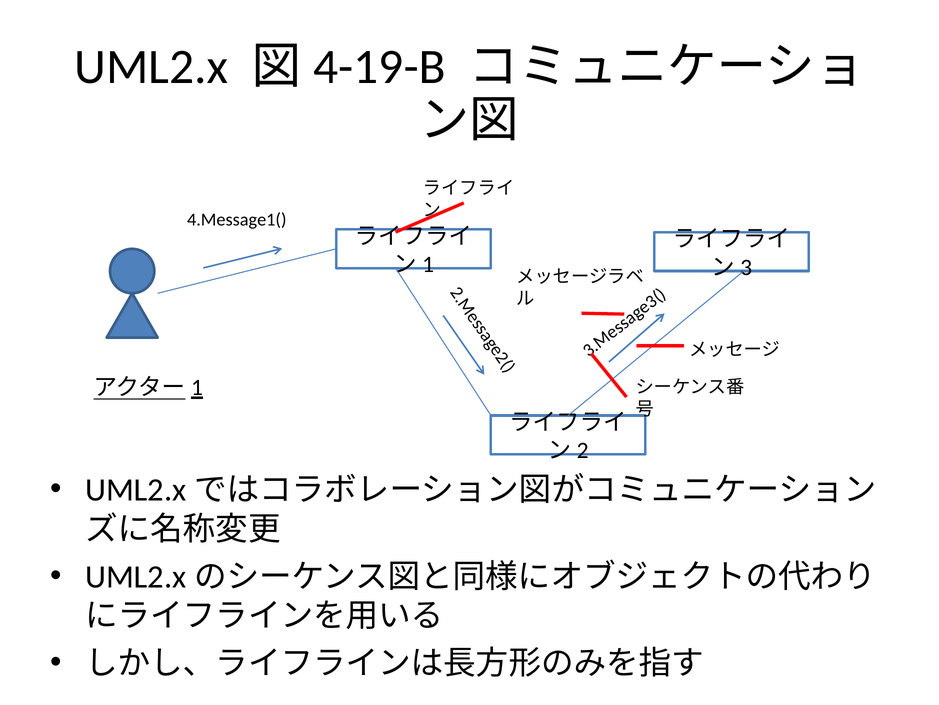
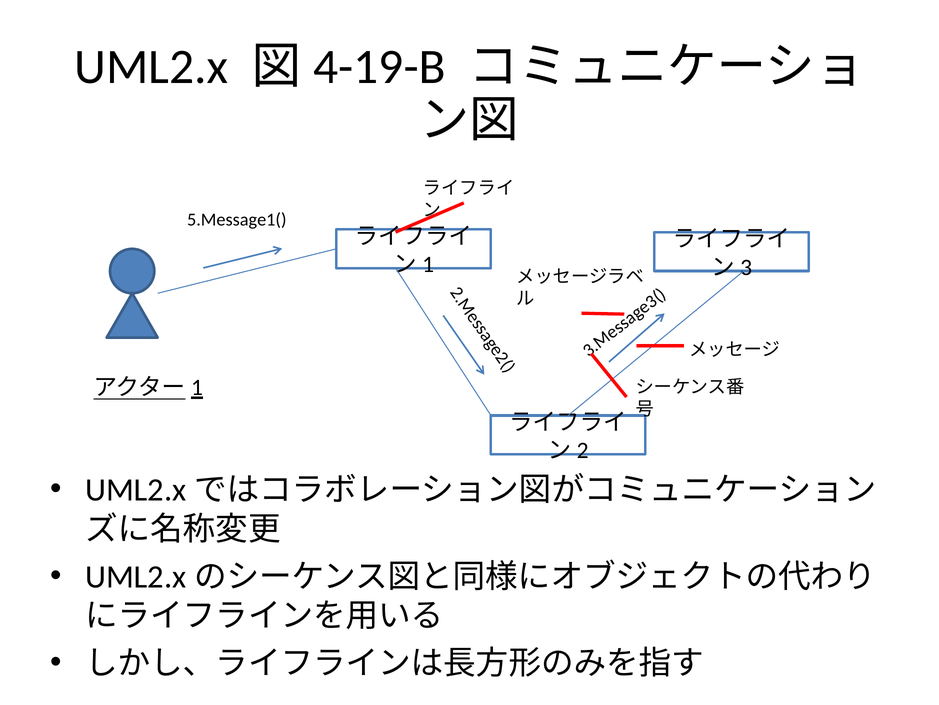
4.Message1(: 4.Message1( -> 5.Message1( (237, 220)
